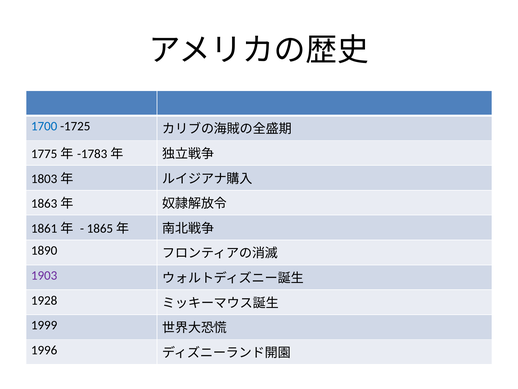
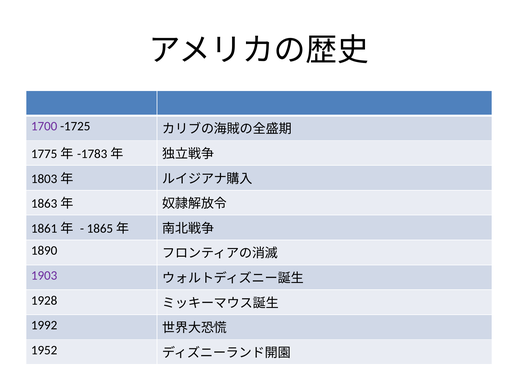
1700 colour: blue -> purple (44, 126)
1999: 1999 -> 1992 (44, 325)
1996: 1996 -> 1952 (44, 350)
